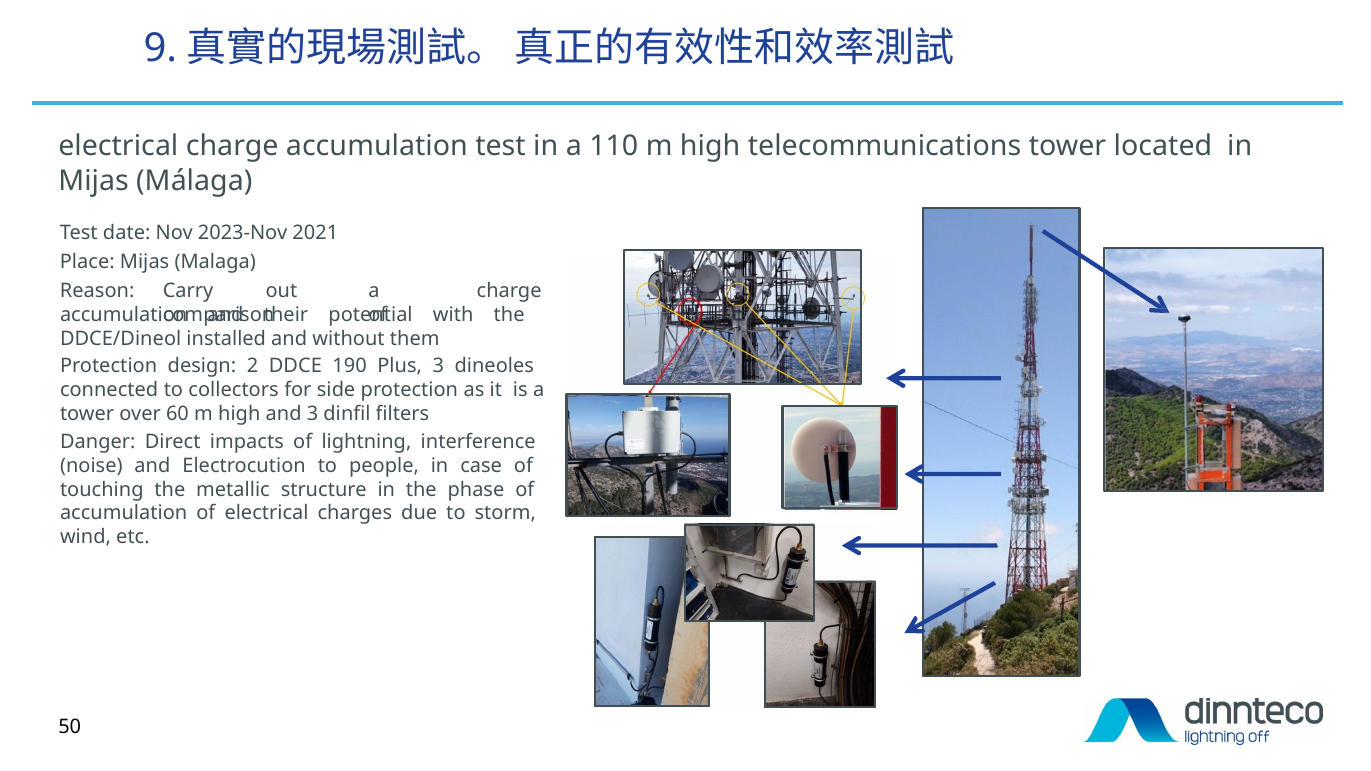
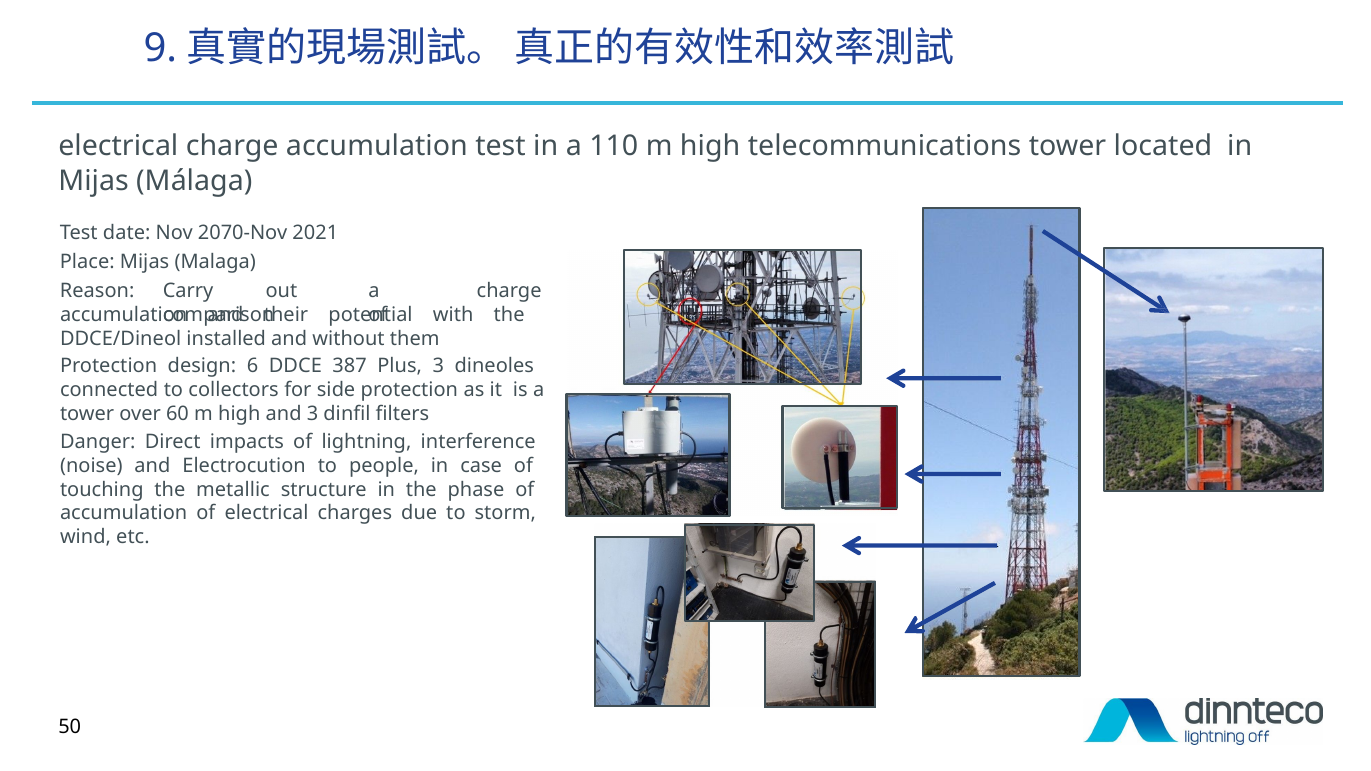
2023-Nov: 2023-Nov -> 2070-Nov (243, 233)
2: 2 -> 6 (253, 366)
190: 190 -> 387 (350, 366)
